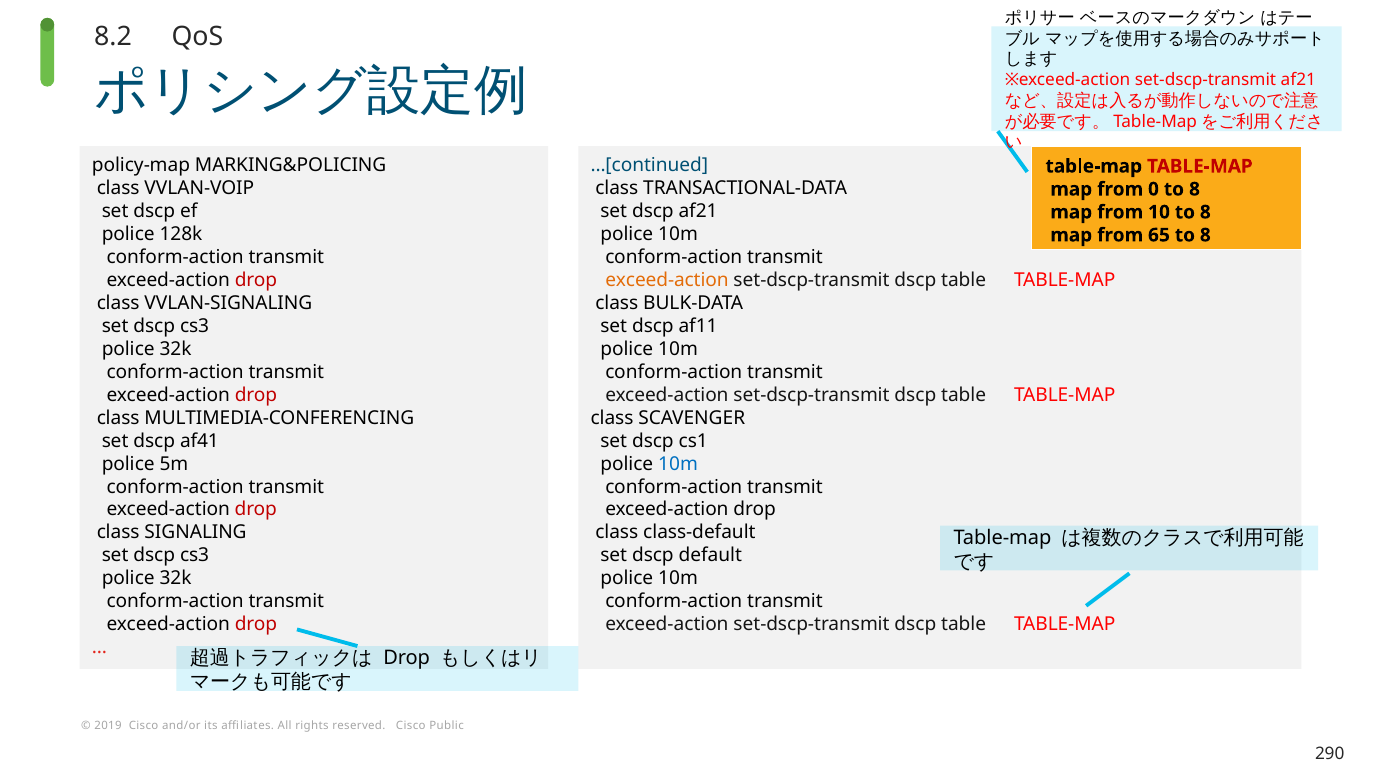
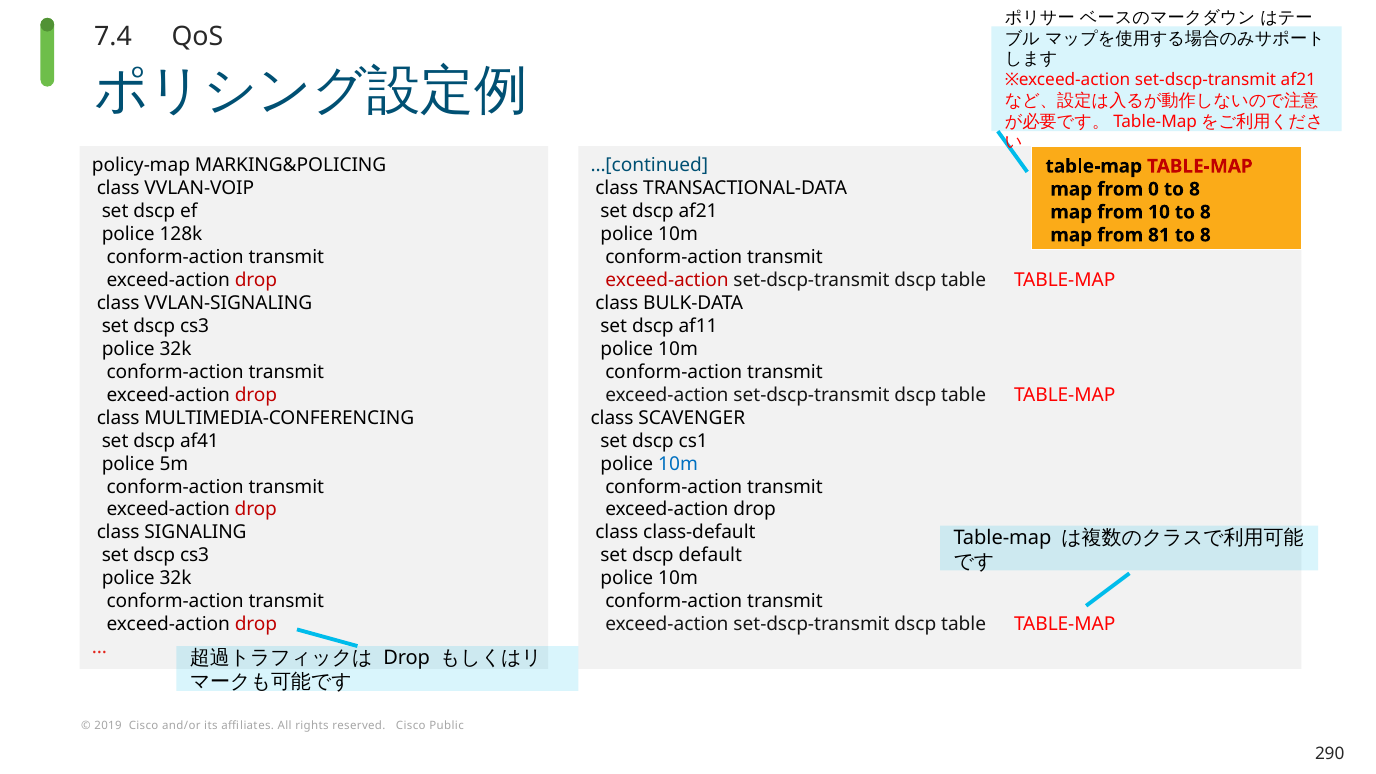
8.2: 8.2 -> 7.4 (113, 37)
65: 65 -> 81 (1159, 235)
exceed-action colour: orange -> red (667, 280)
